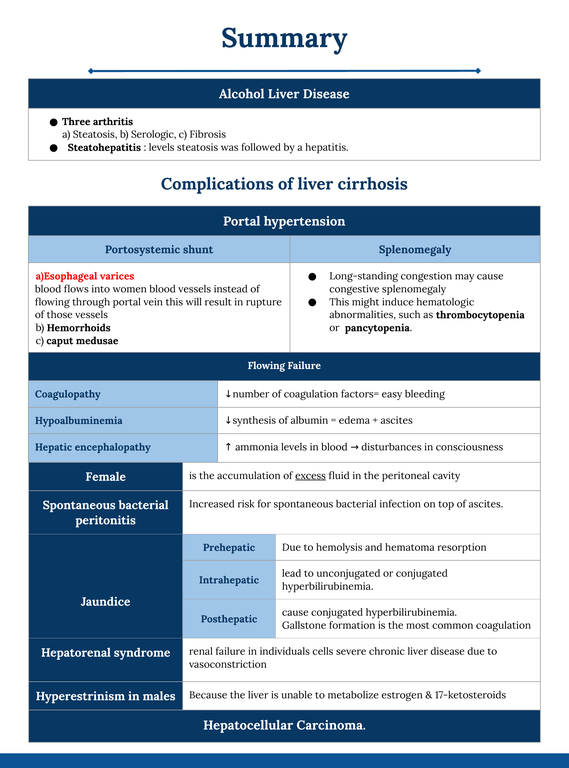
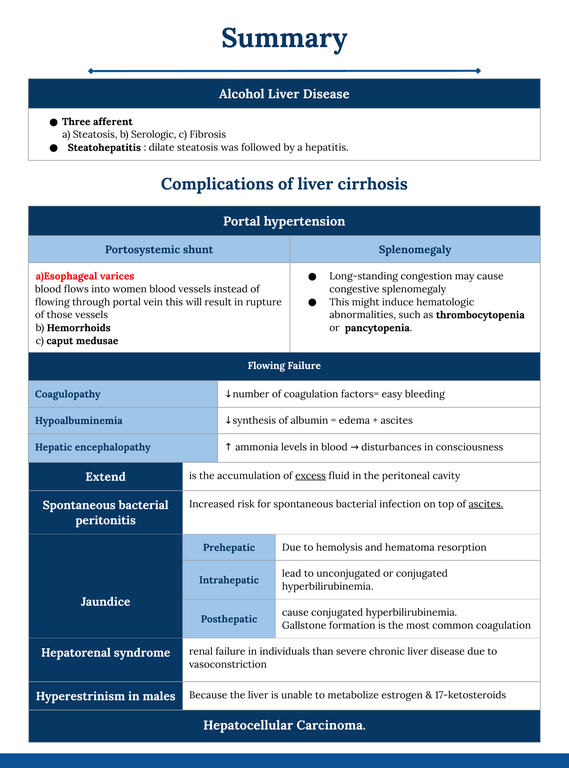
arthritis: arthritis -> afferent (113, 122)
levels: levels -> dilate (162, 148)
Female: Female -> Extend (106, 477)
ascites underline: none -> present (486, 504)
cells: cells -> than (323, 652)
